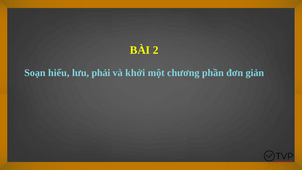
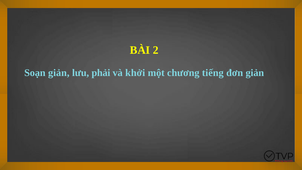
Soạn hiểu: hiểu -> giản (59, 73)
phần: phần -> tiếng (213, 73)
